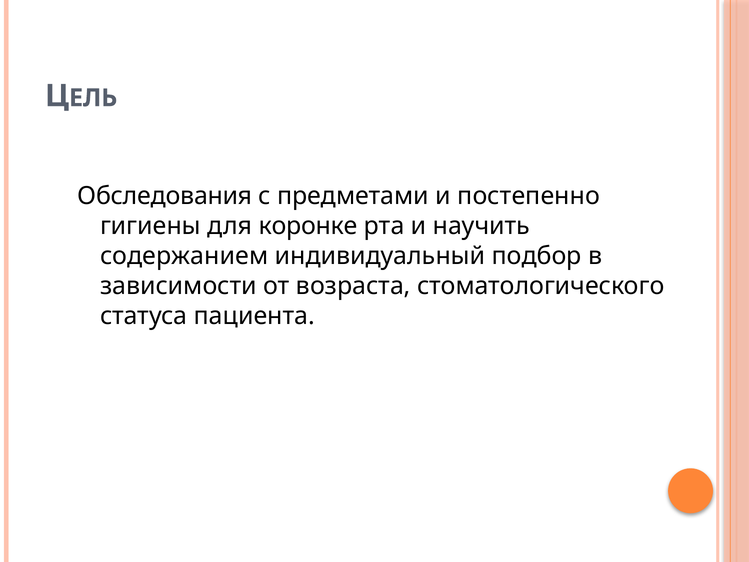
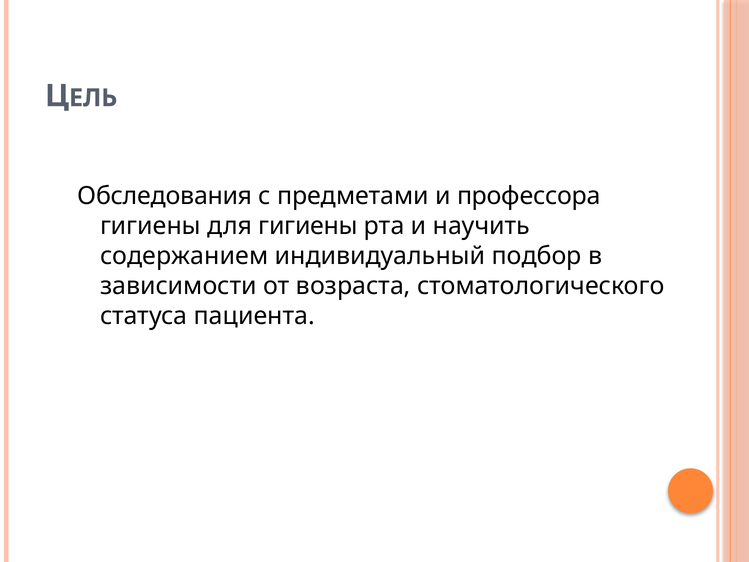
постепенно: постепенно -> профессора (529, 196)
для коронке: коронке -> гигиены (308, 226)
